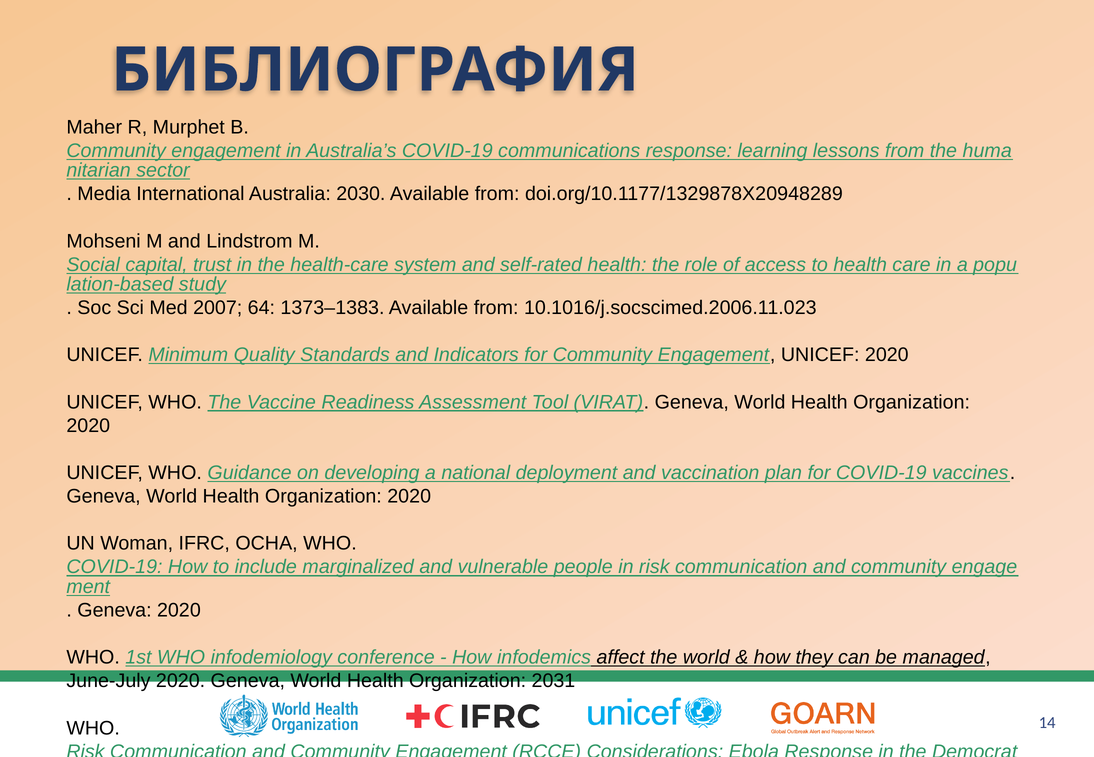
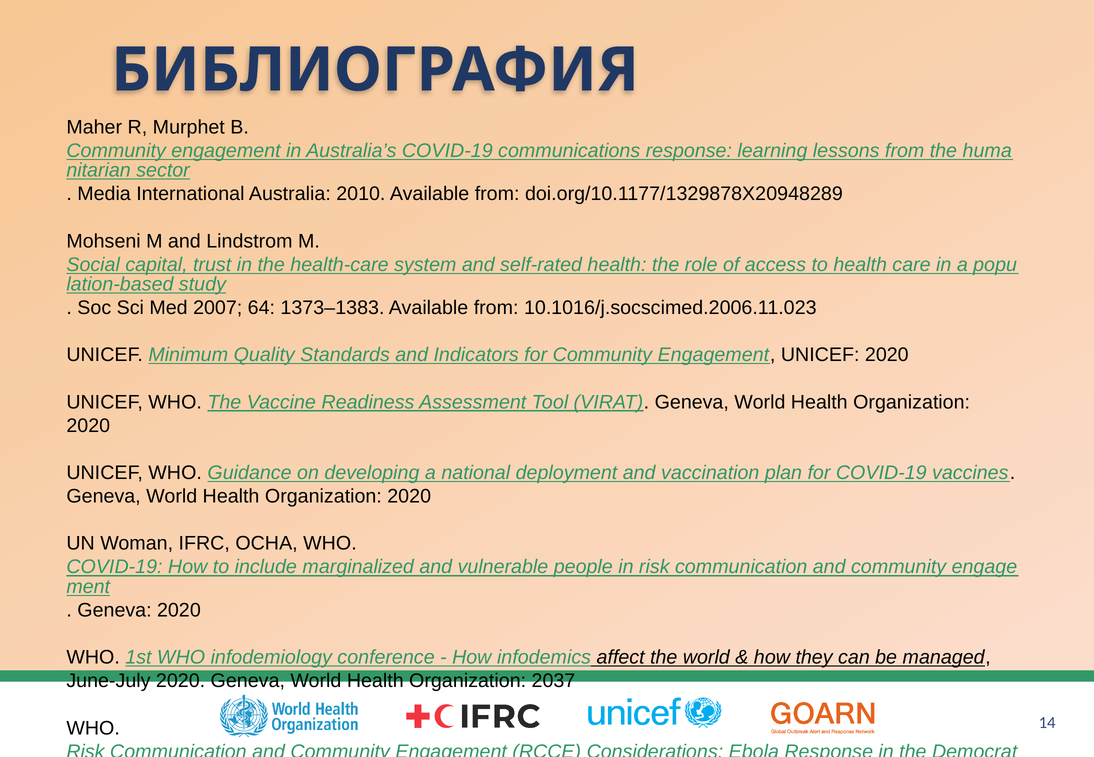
2030: 2030 -> 2010 (361, 194)
2031: 2031 -> 2037 (553, 681)
